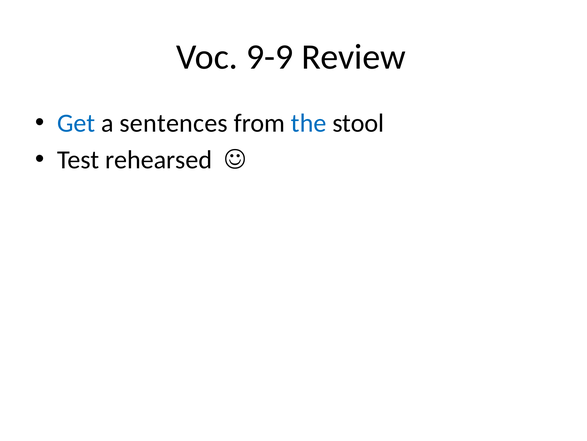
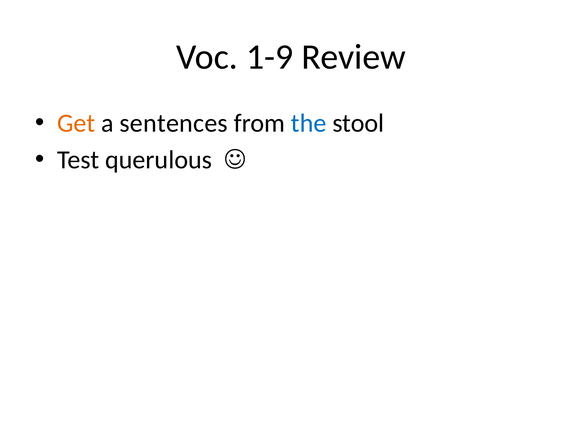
9-9: 9-9 -> 1-9 (270, 57)
Get colour: blue -> orange (76, 123)
rehearsed: rehearsed -> querulous (159, 160)
